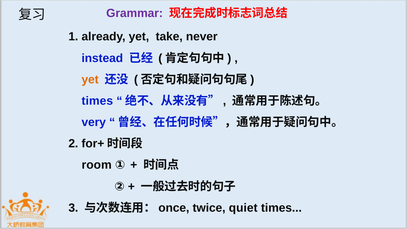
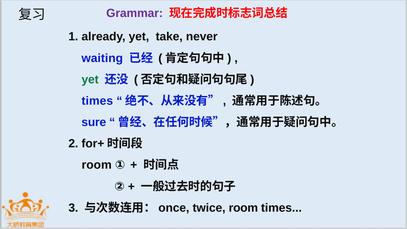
instead: instead -> waiting (102, 58)
yet colour: orange -> green (90, 79)
very: very -> sure (94, 122)
twice quiet: quiet -> room (243, 208)
